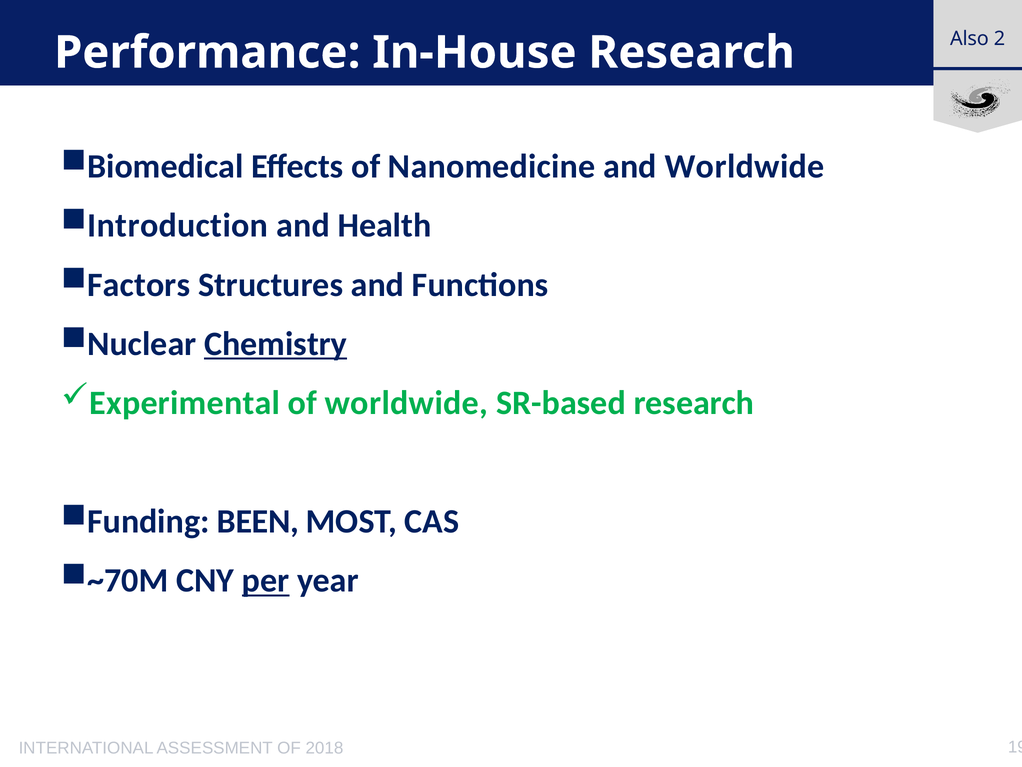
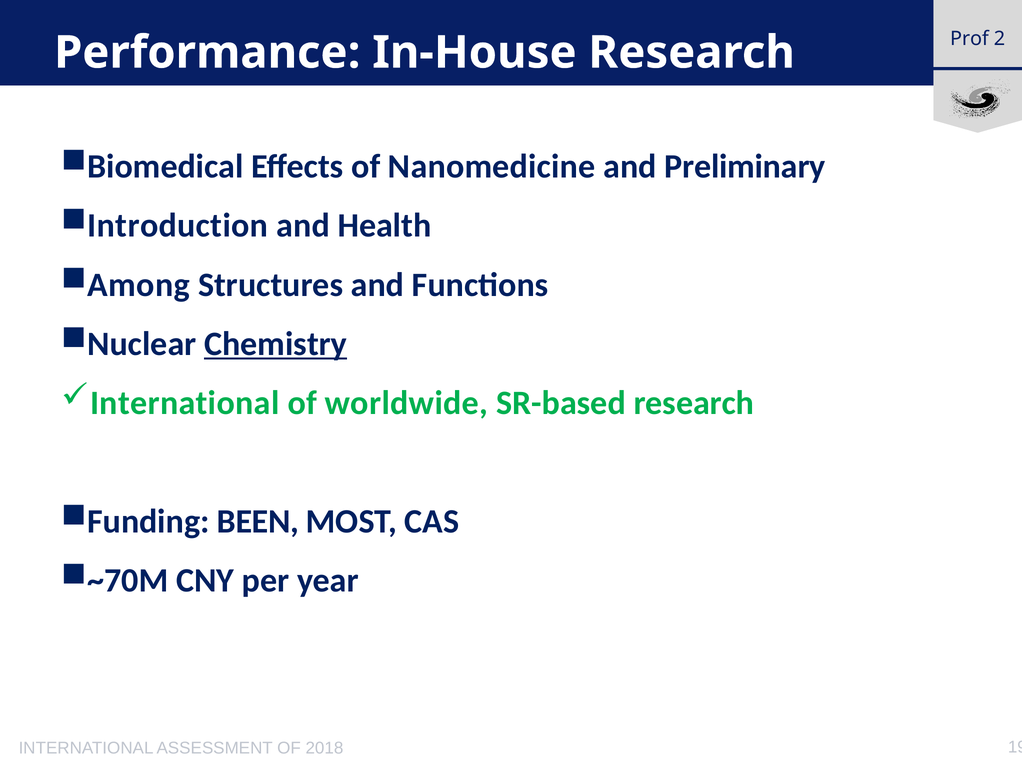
Also: Also -> Prof (969, 39)
and Worldwide: Worldwide -> Preliminary (745, 166)
Factors: Factors -> Among (139, 285)
Experimental: Experimental -> International (185, 403)
per underline: present -> none (266, 580)
